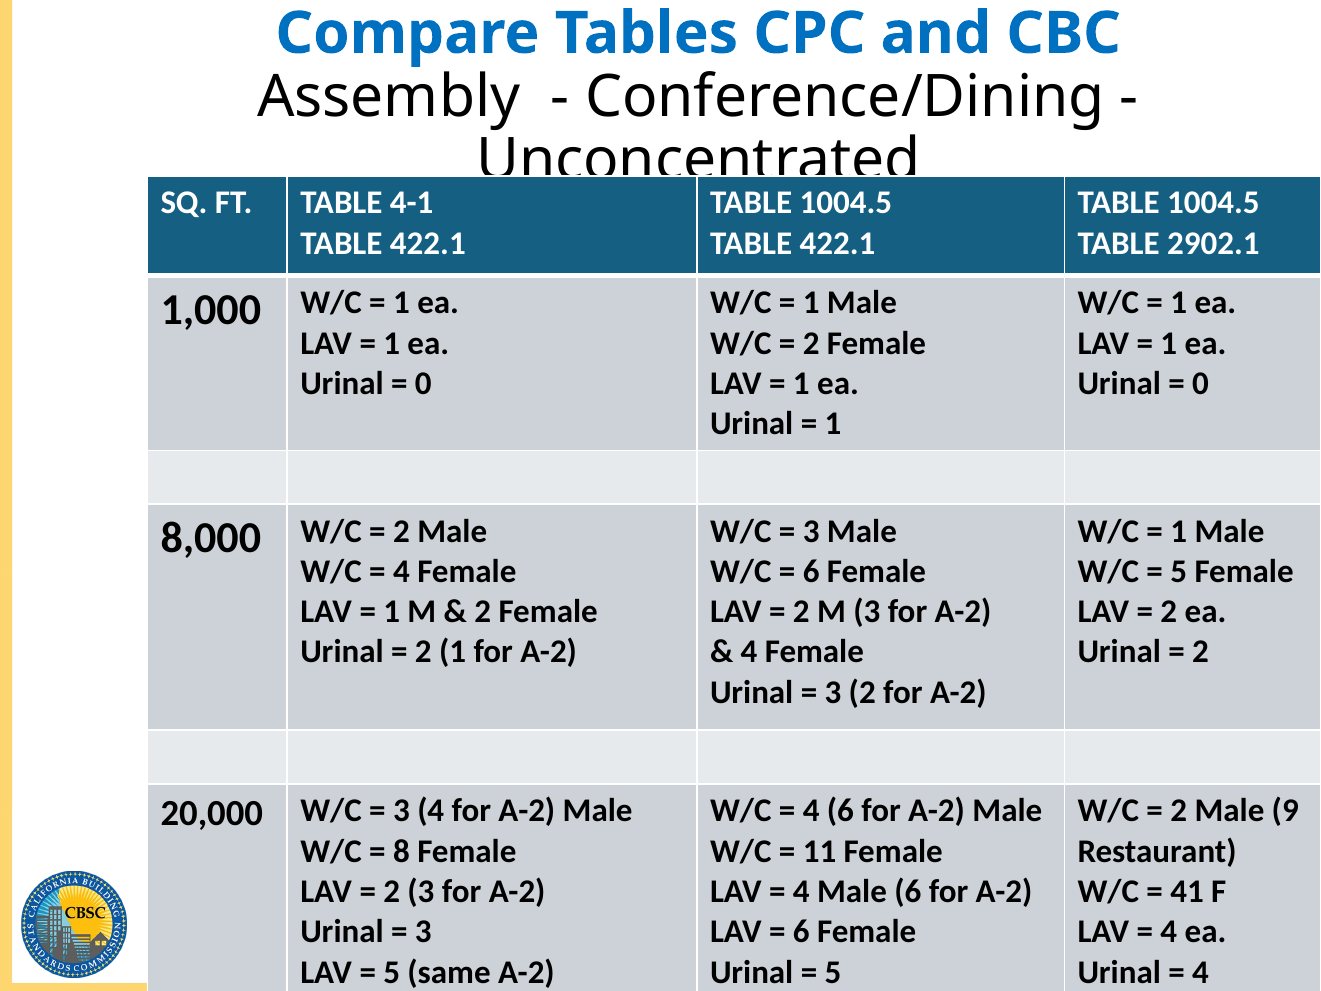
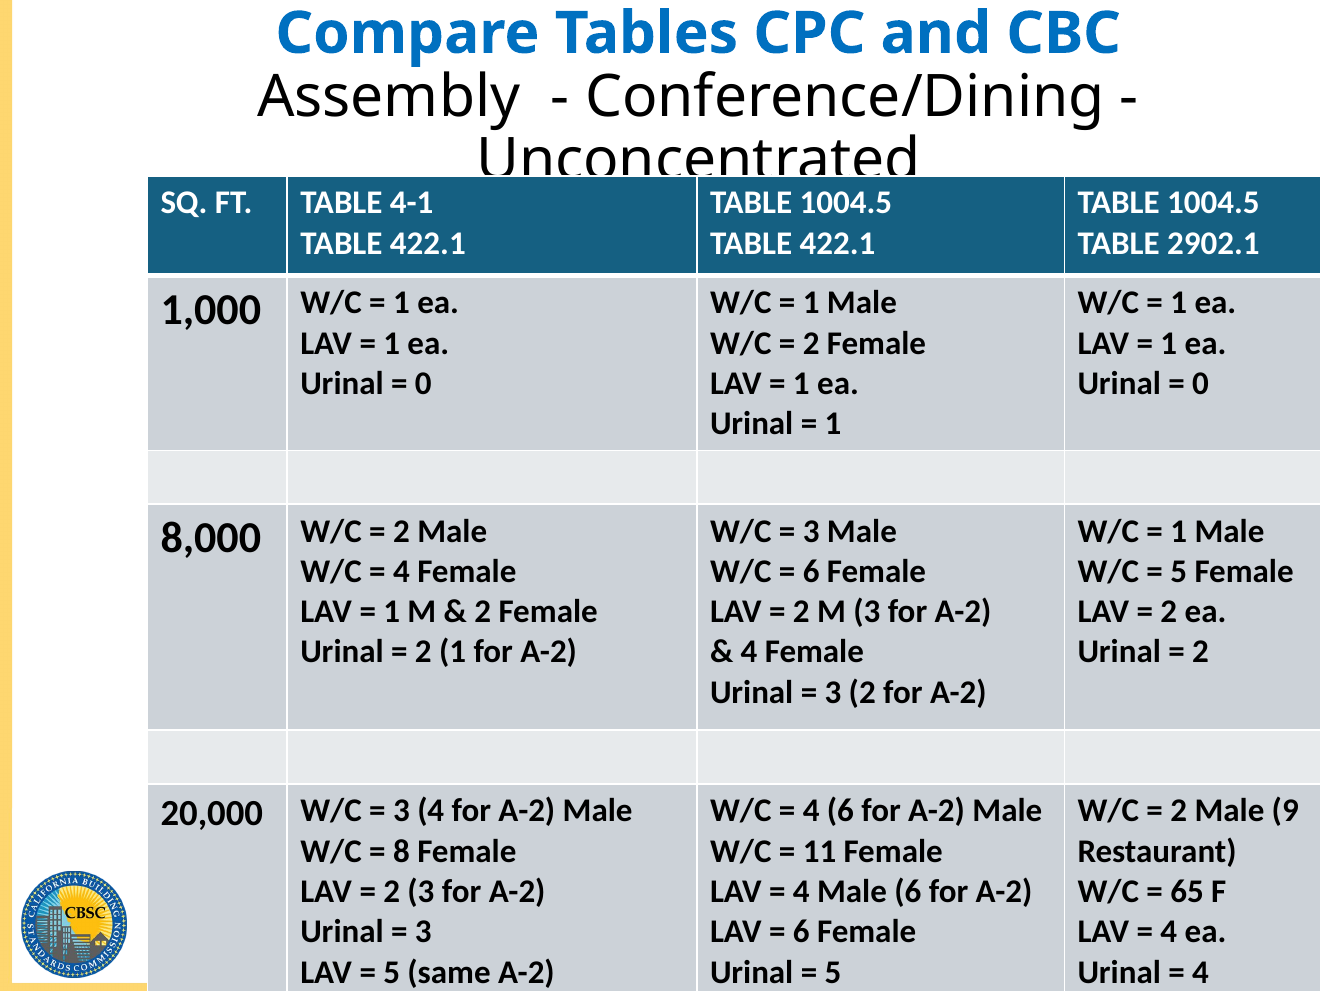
41: 41 -> 65 (1187, 891)
